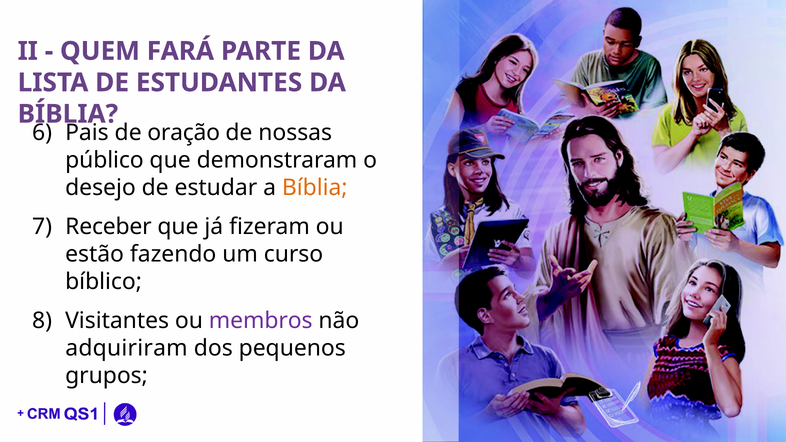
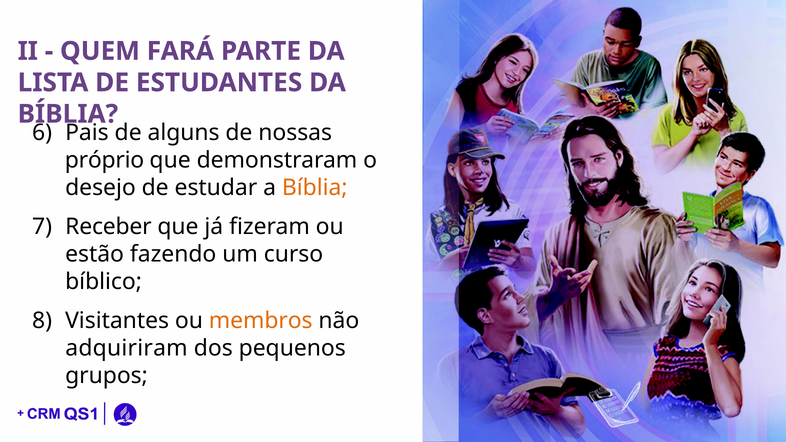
oração: oração -> alguns (184, 133)
público: público -> próprio (105, 160)
membros colour: purple -> orange (261, 321)
